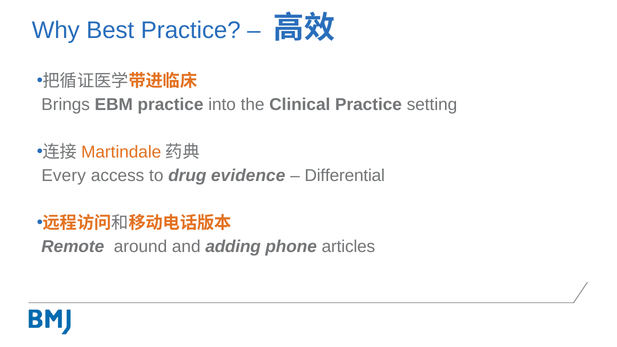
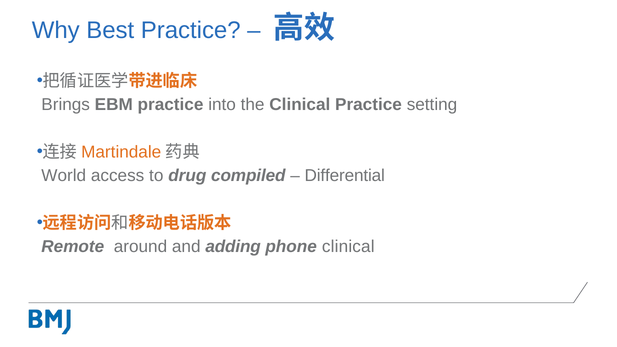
Every: Every -> World (64, 176)
evidence: evidence -> compiled (248, 176)
phone articles: articles -> clinical (348, 247)
